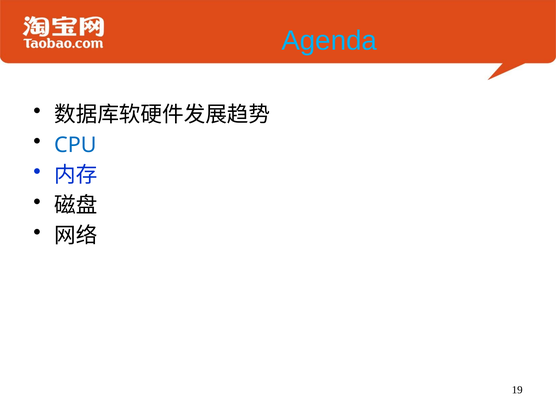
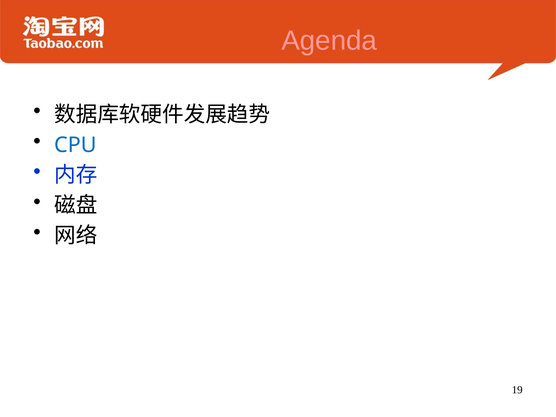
Agenda colour: light blue -> pink (329, 41)
